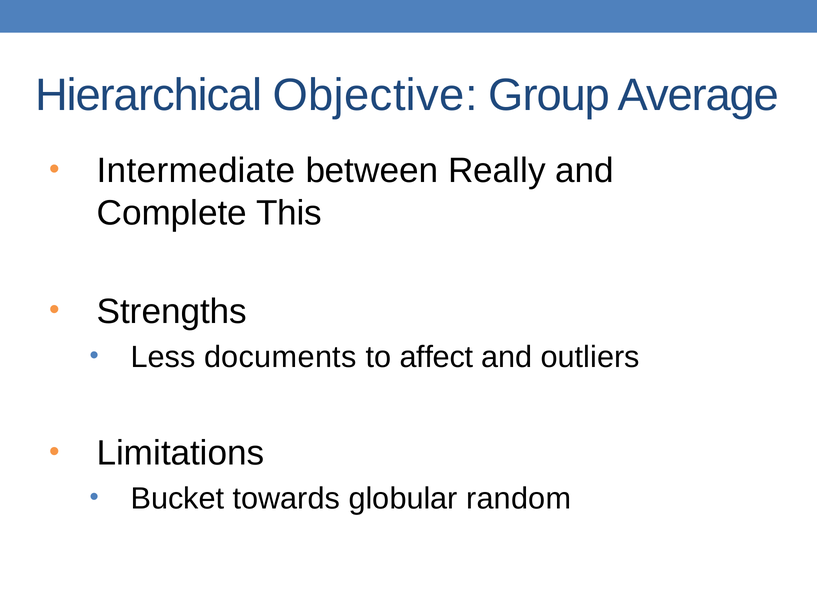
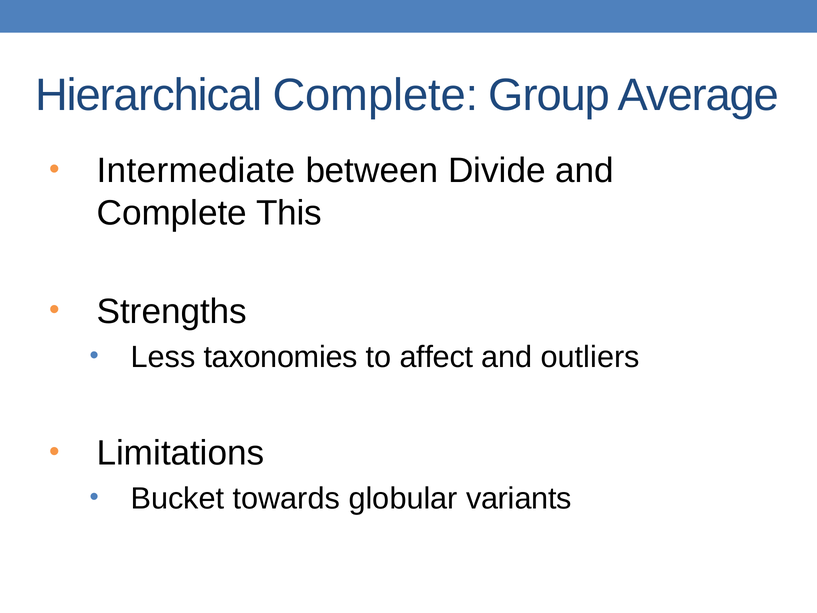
Hierarchical Objective: Objective -> Complete (375, 95)
Really: Really -> Divide (497, 171)
documents: documents -> taxonomies (281, 357)
random: random -> variants (519, 498)
